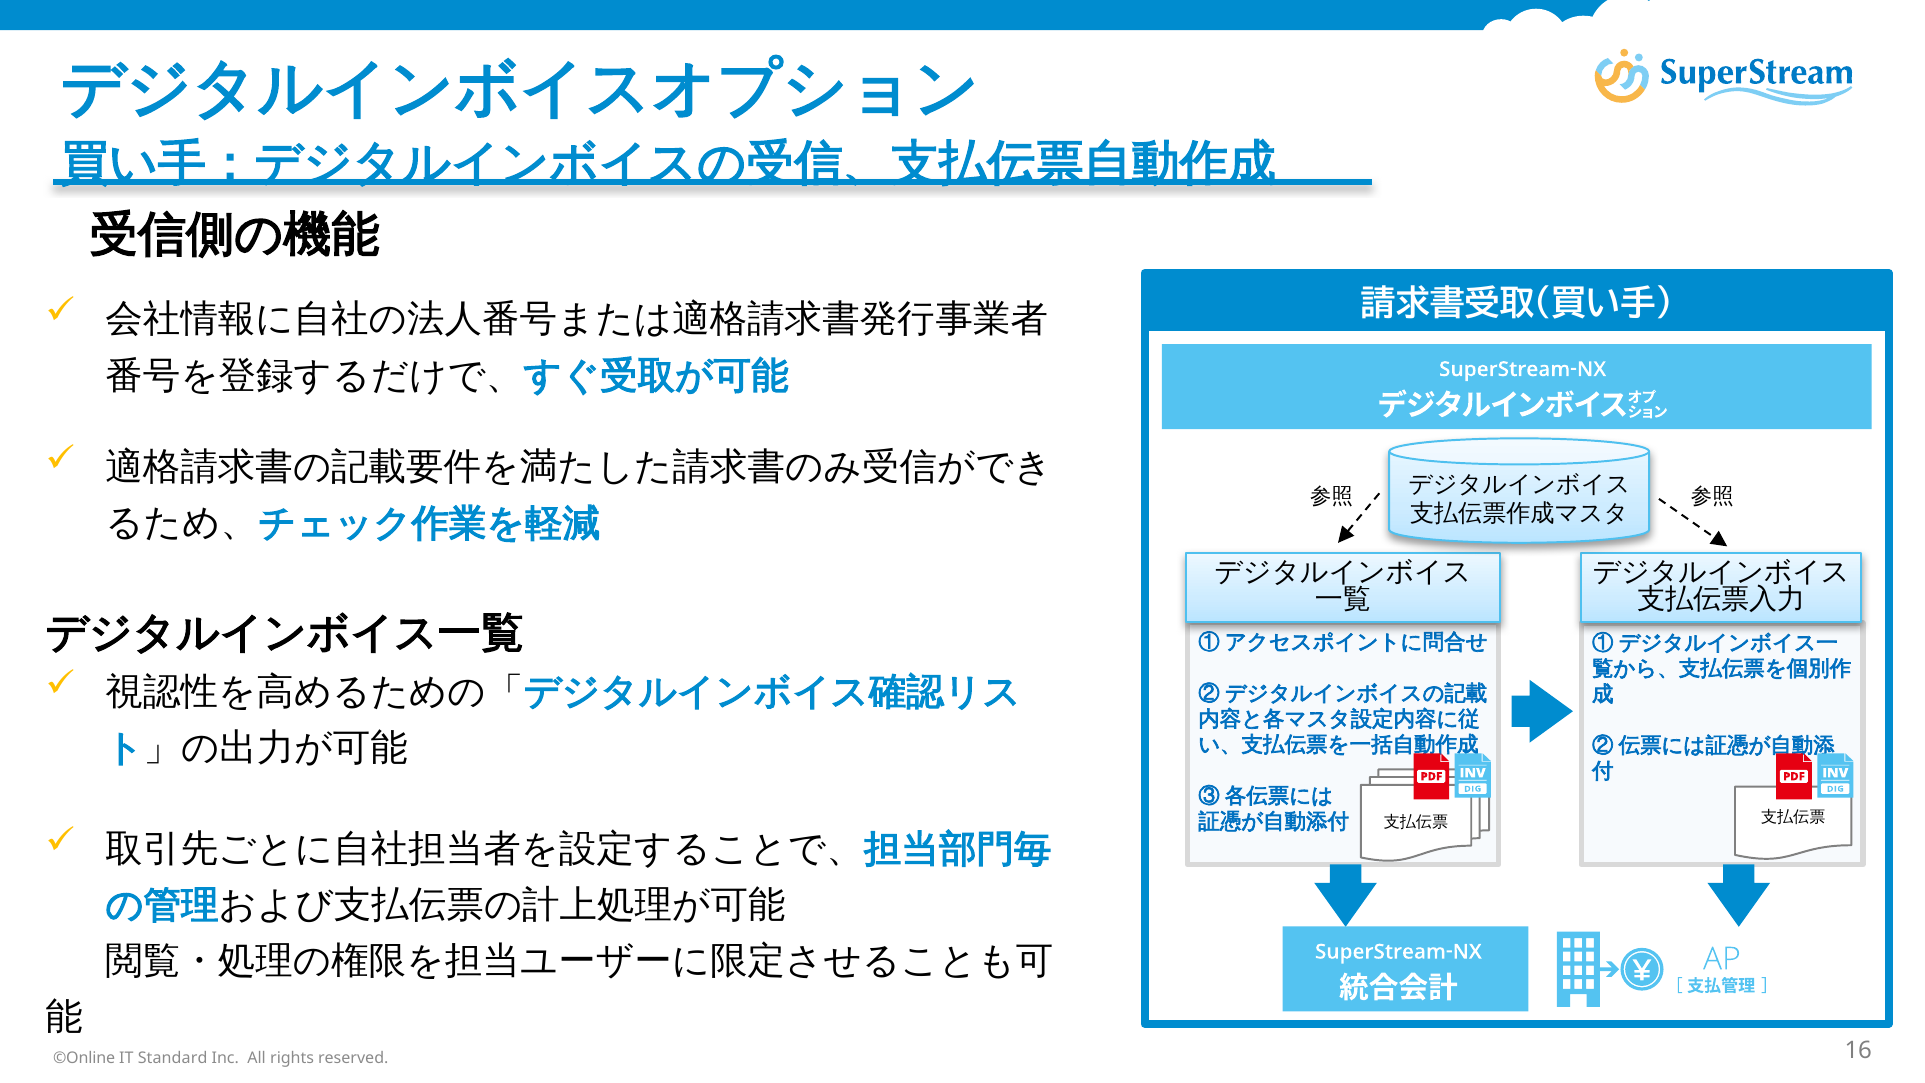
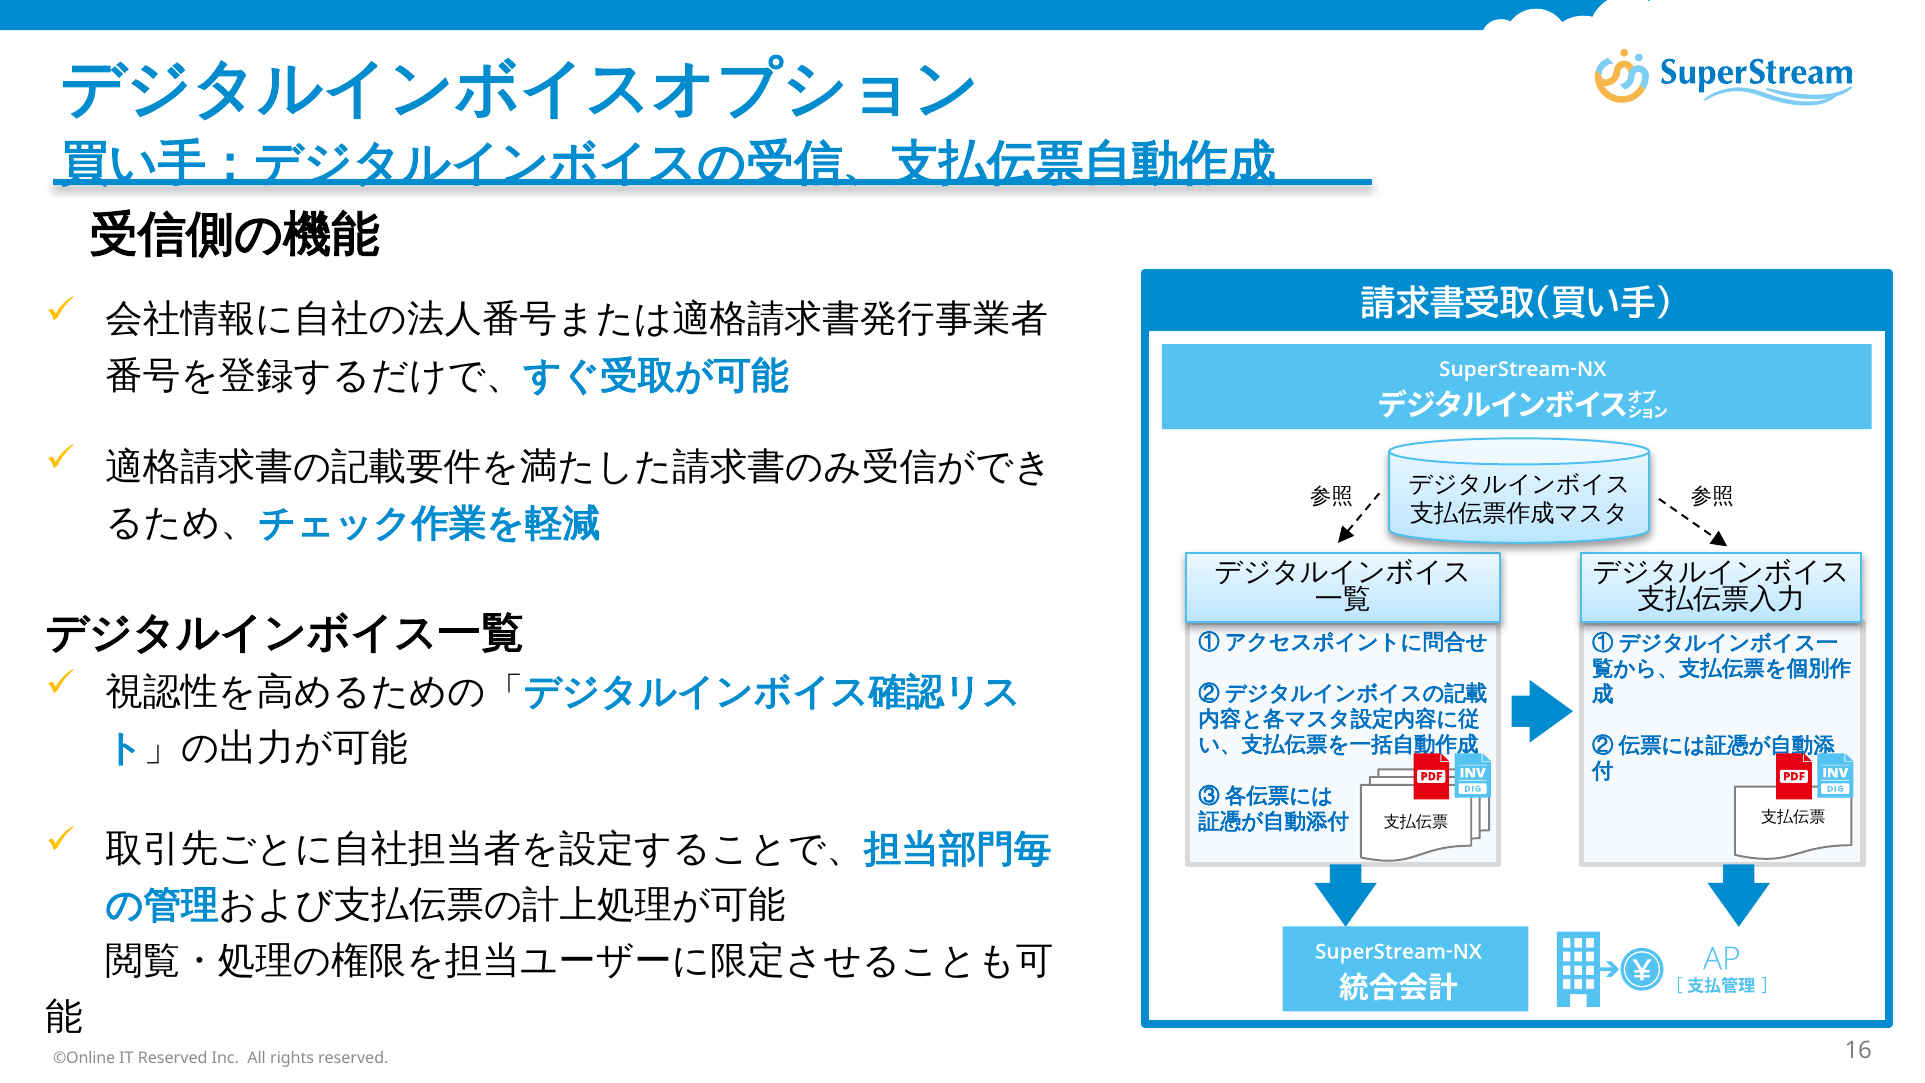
IT Standard: Standard -> Reserved (173, 1058)
